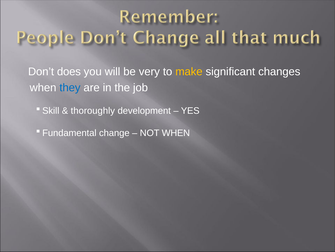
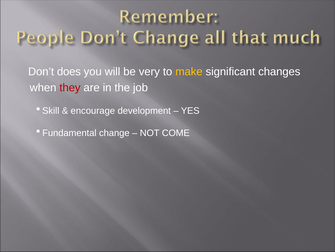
they colour: blue -> red (70, 88)
thoroughly: thoroughly -> encourage (93, 111)
NOT WHEN: WHEN -> COME (176, 133)
